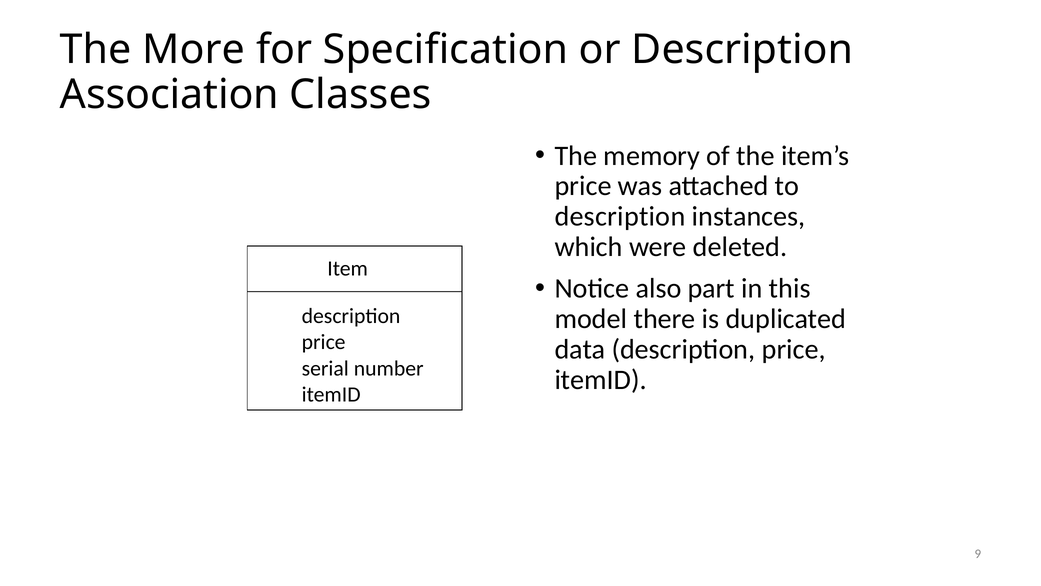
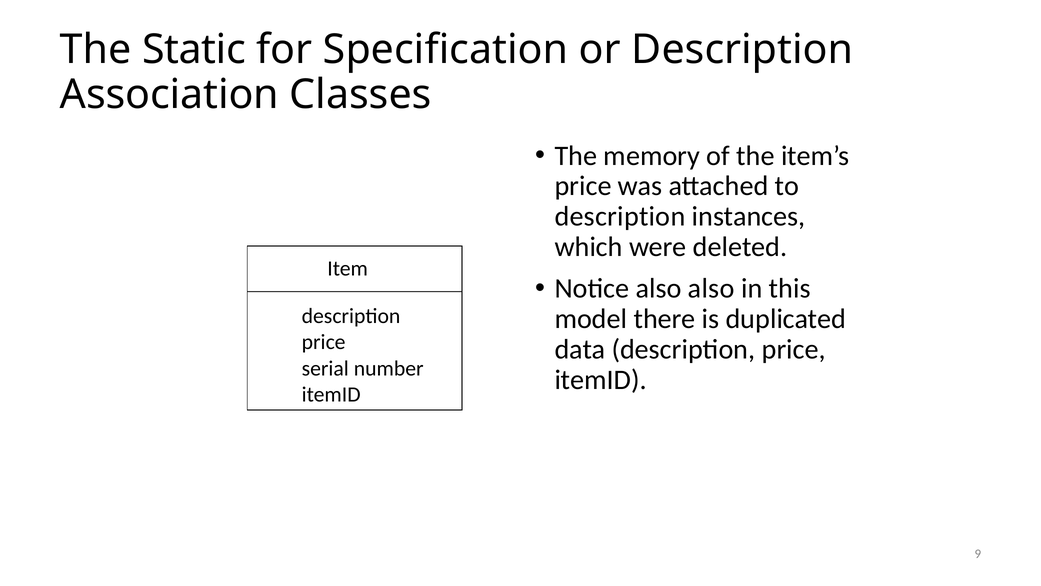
More: More -> Static (194, 50)
also part: part -> also (711, 288)
